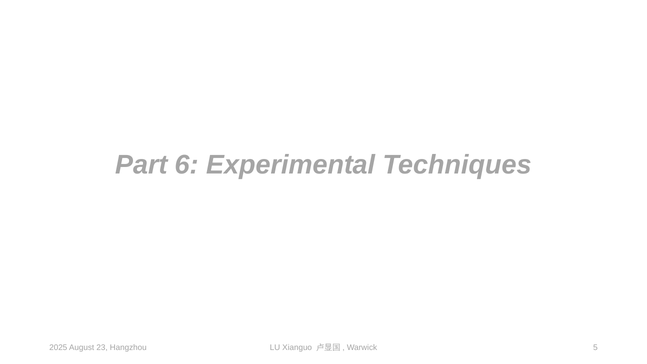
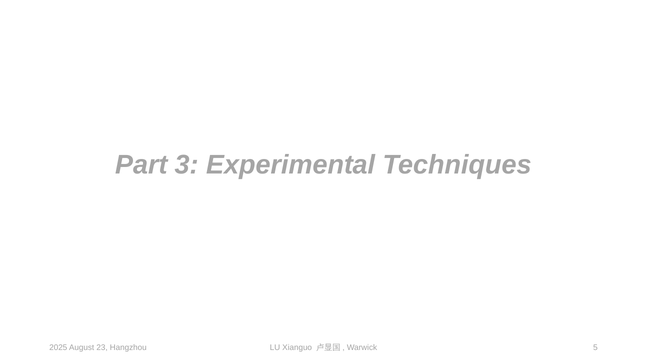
6: 6 -> 3 (187, 165)
